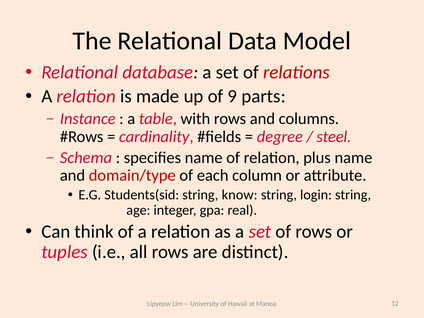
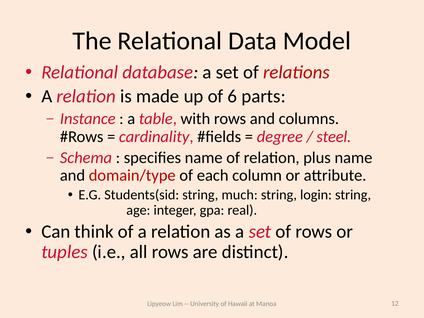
9: 9 -> 6 (232, 96)
know: know -> much (240, 195)
